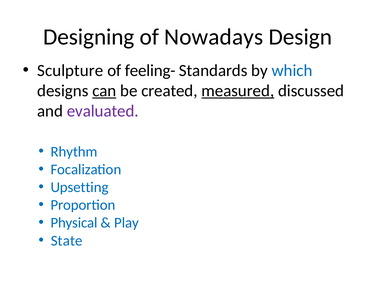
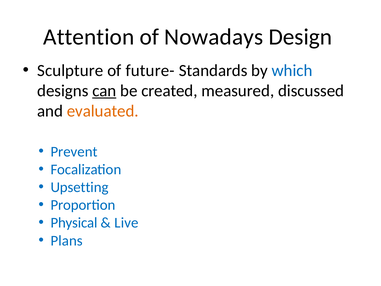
Designing: Designing -> Attention (89, 37)
feeling-: feeling- -> future- (150, 70)
measured underline: present -> none (238, 91)
evaluated colour: purple -> orange (103, 111)
Rhythm: Rhythm -> Prevent (74, 151)
Play: Play -> Live (126, 223)
State: State -> Plans (67, 240)
